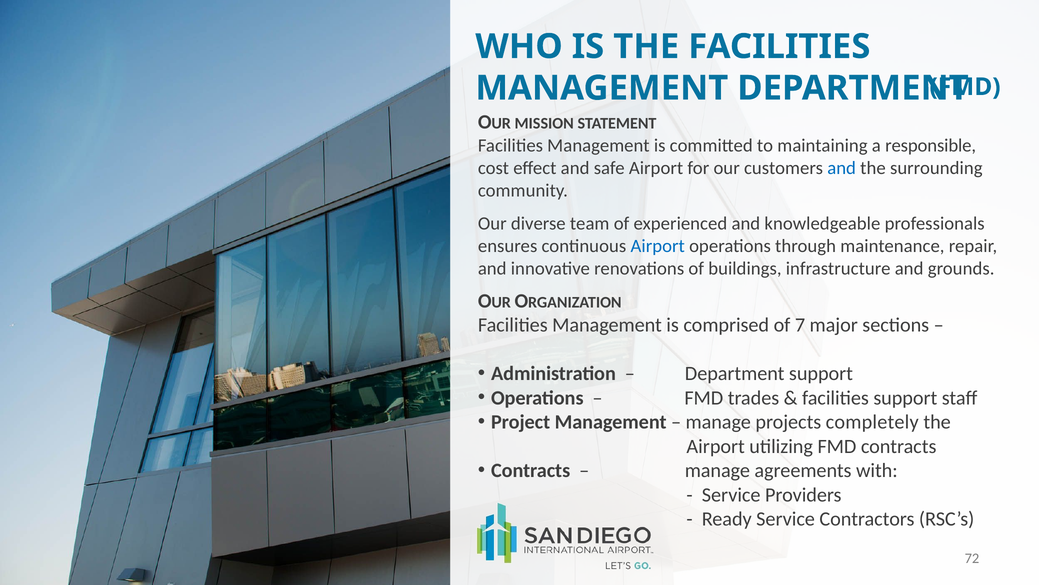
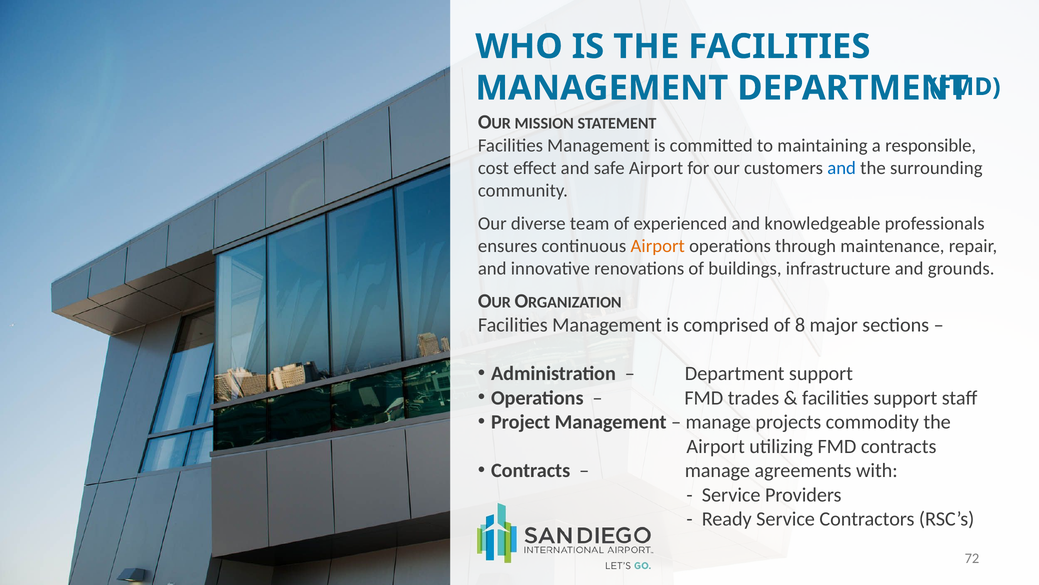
Airport colour: blue -> orange (658, 246)
7: 7 -> 8 (800, 325)
completely: completely -> commodity (872, 422)
